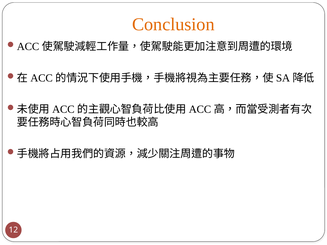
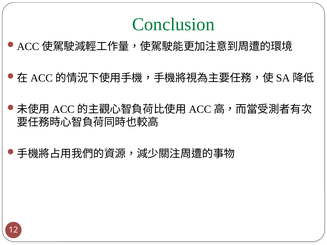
Conclusion colour: orange -> green (173, 24)
